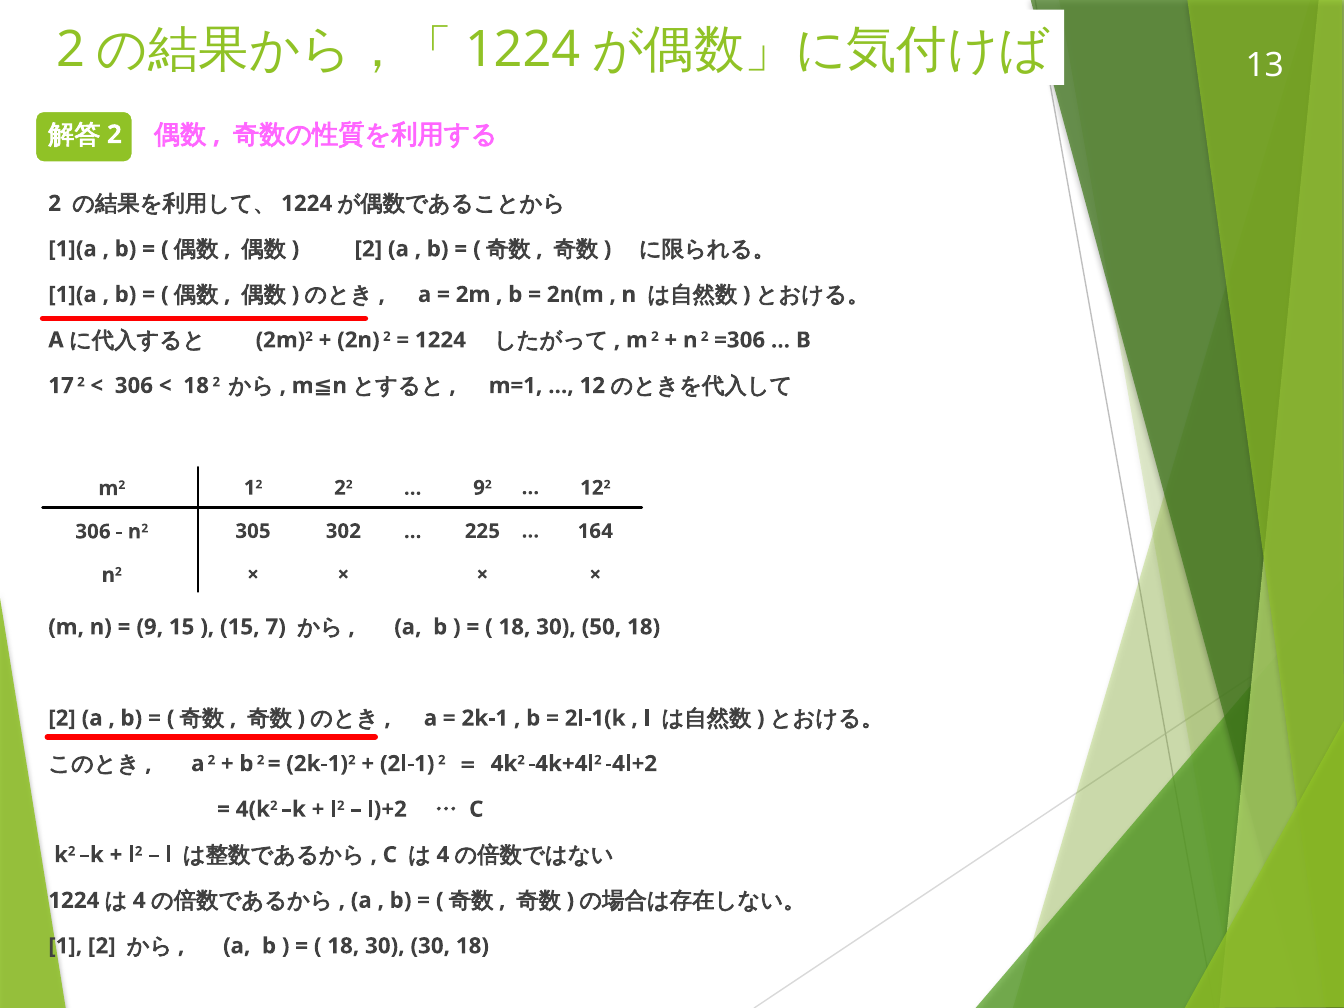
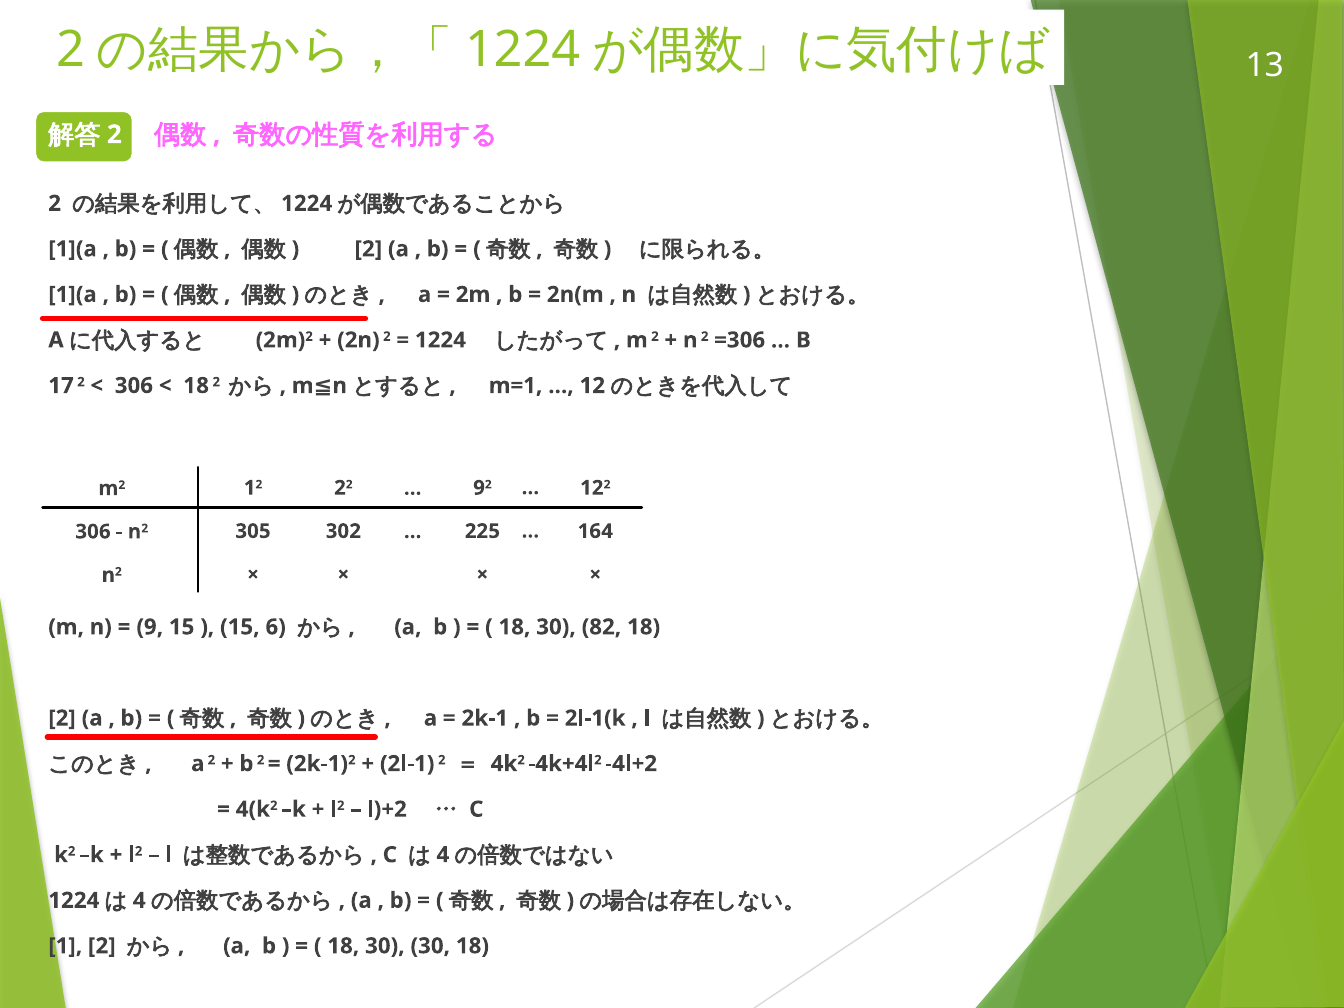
7: 7 -> 6 (276, 627)
50: 50 -> 82 (601, 627)
